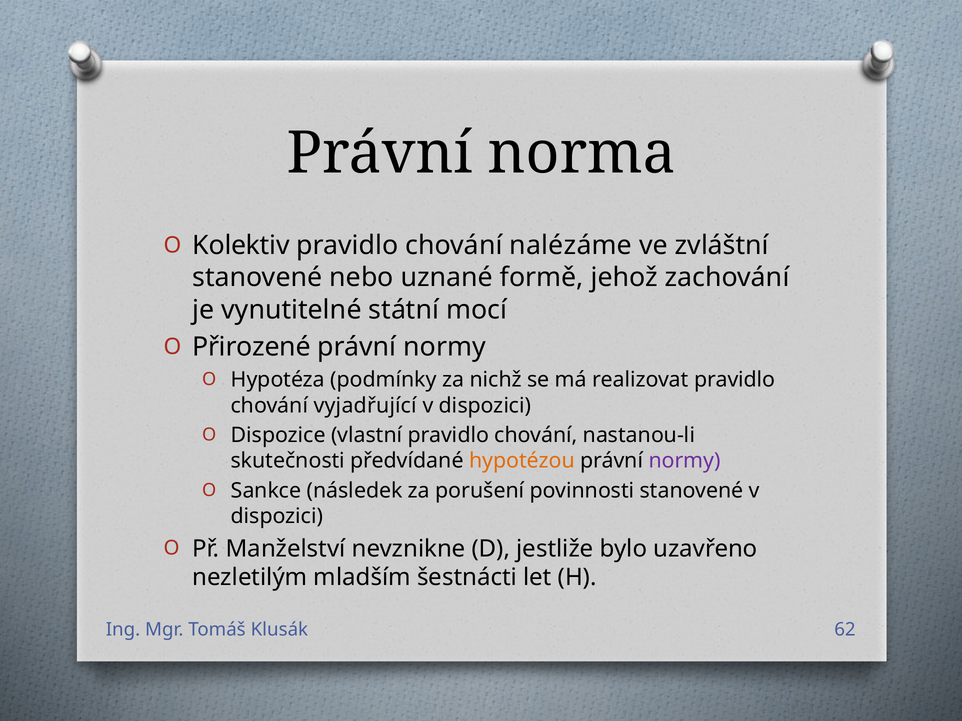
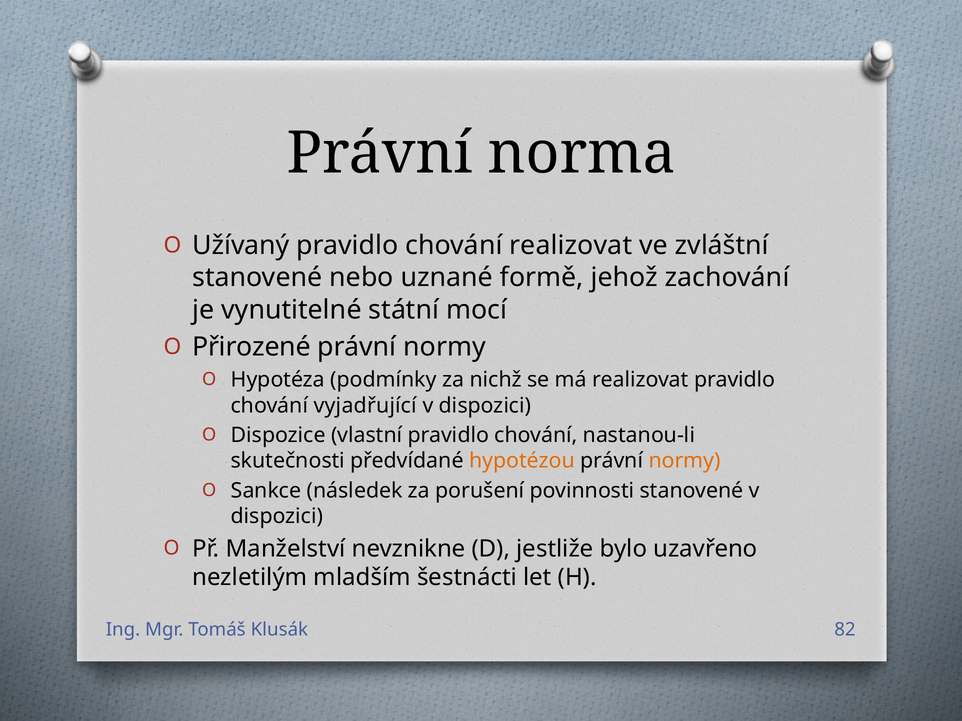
Kolektiv: Kolektiv -> Užívaný (241, 246)
chování nalézáme: nalézáme -> realizovat (571, 246)
normy colour: purple -> orange (685, 461)
62: 62 -> 82 (845, 630)
